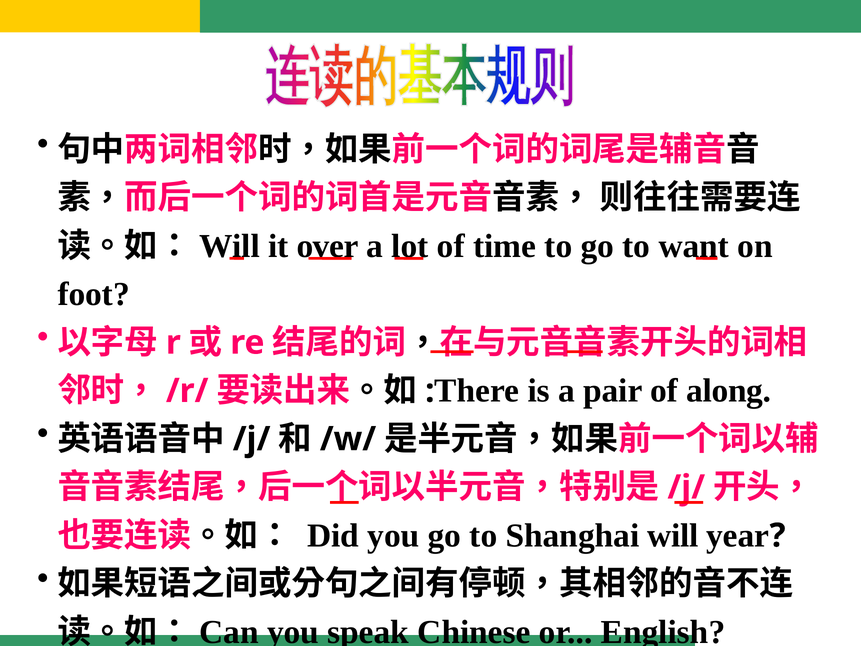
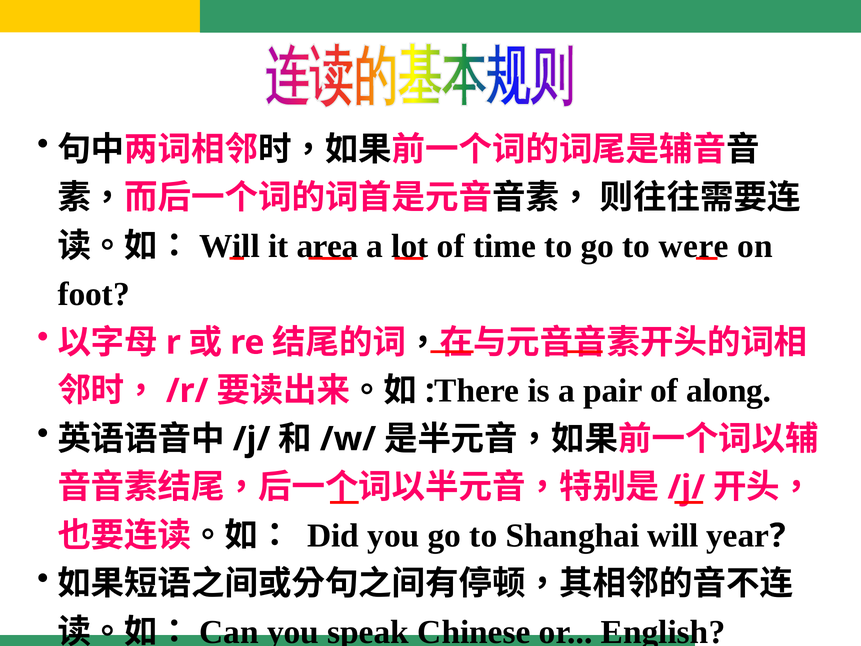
over: over -> area (328, 246)
want: want -> were (694, 246)
